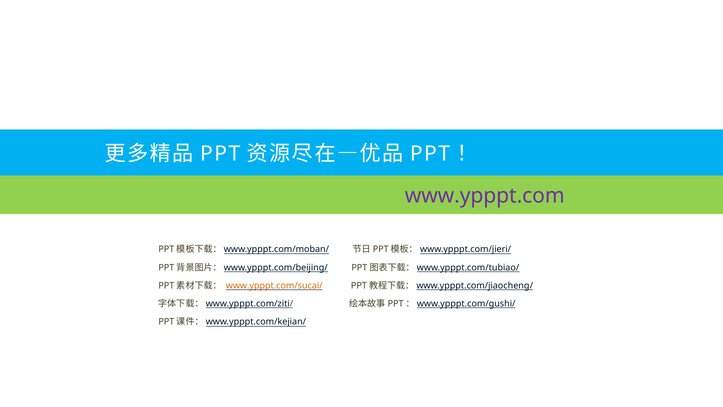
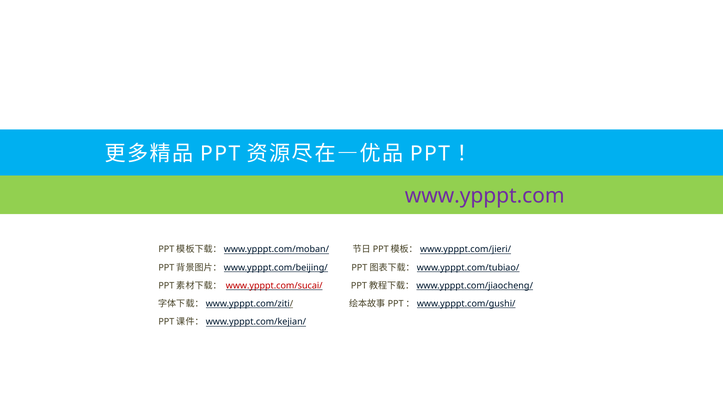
www.ypppt.com/sucai/ colour: orange -> red (274, 285)
